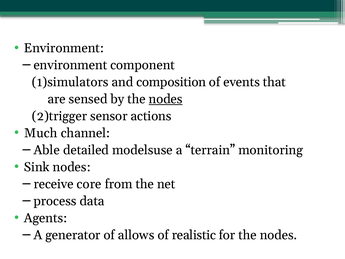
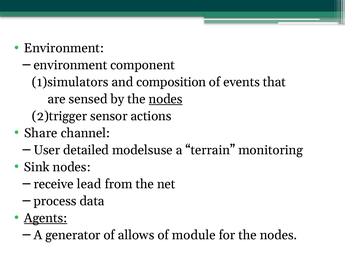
Much: Much -> Share (41, 133)
Able: Able -> User (47, 150)
core: core -> lead (89, 184)
Agents underline: none -> present (46, 218)
realistic: realistic -> module (194, 235)
